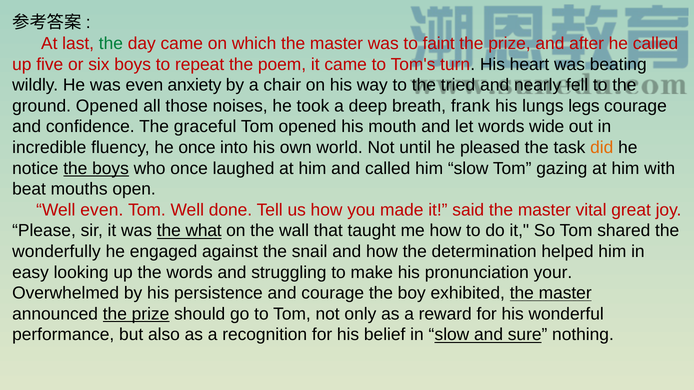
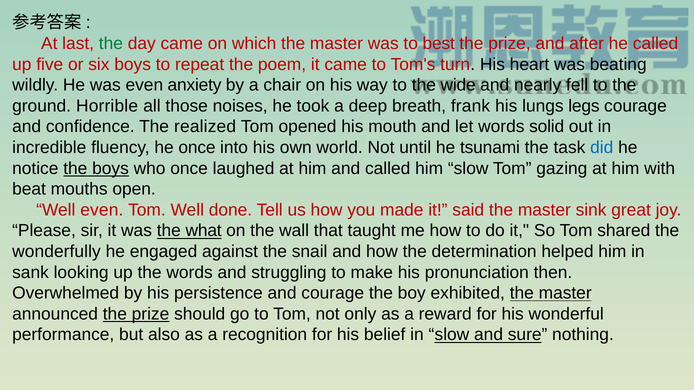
faint: faint -> best (439, 44)
tried: tried -> wide (458, 85)
ground Opened: Opened -> Horrible (107, 106)
graceful: graceful -> realized (205, 127)
wide: wide -> solid (547, 127)
pleased: pleased -> tsunami (490, 148)
did colour: orange -> blue (602, 148)
vital: vital -> sink (591, 210)
easy: easy -> sank (31, 273)
your: your -> then (553, 273)
